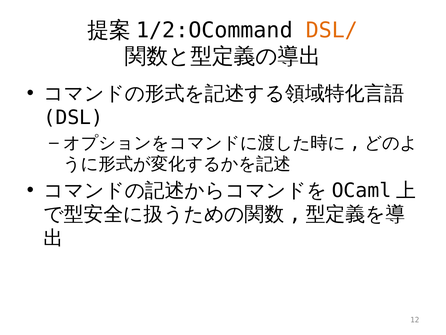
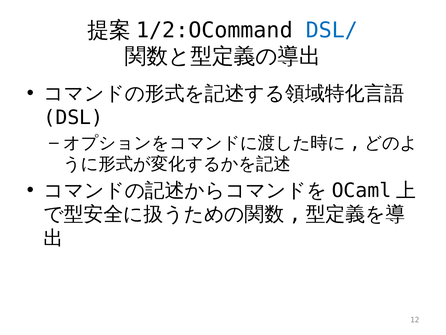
DSL/ colour: orange -> blue (332, 30)
